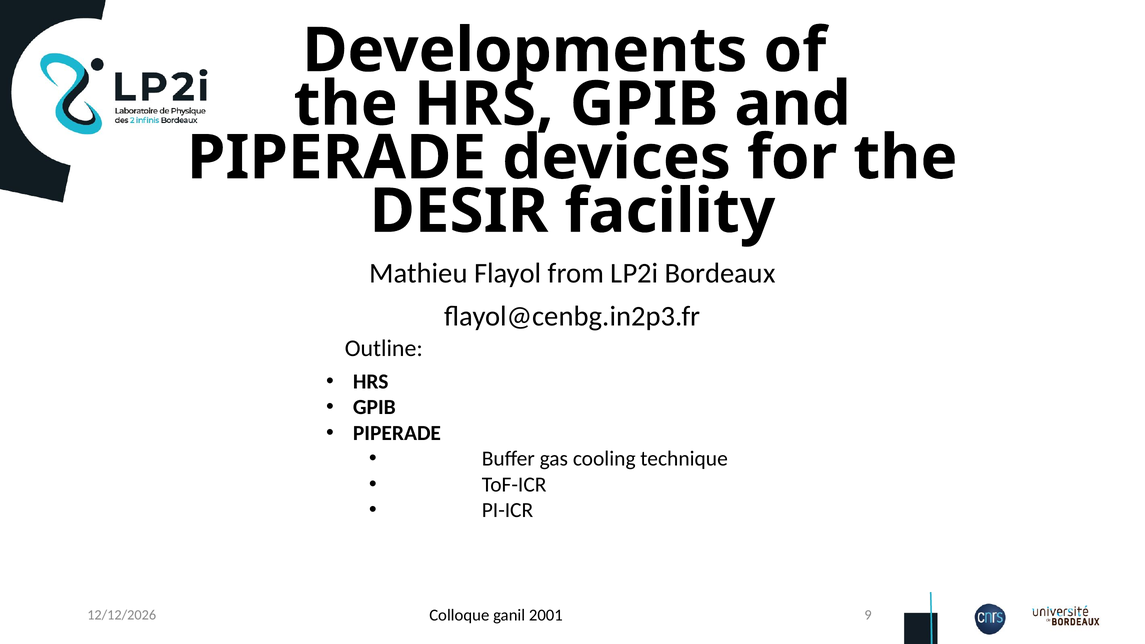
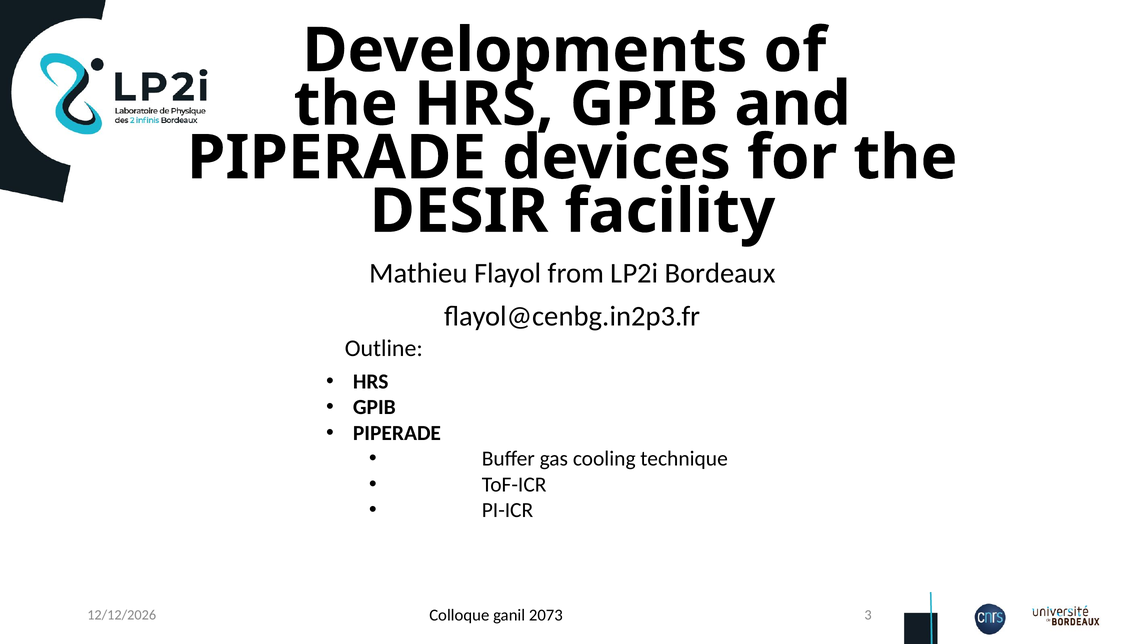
2001: 2001 -> 2073 (546, 615)
9: 9 -> 3 (868, 615)
